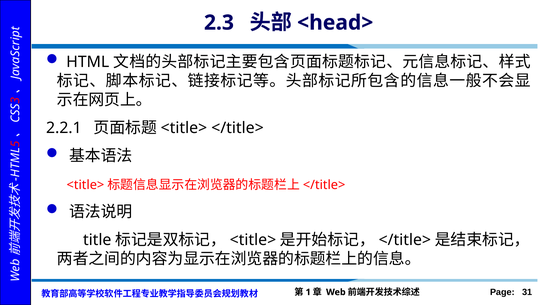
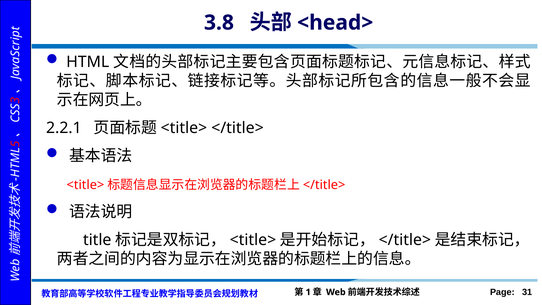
2.3: 2.3 -> 3.8 (219, 23)
